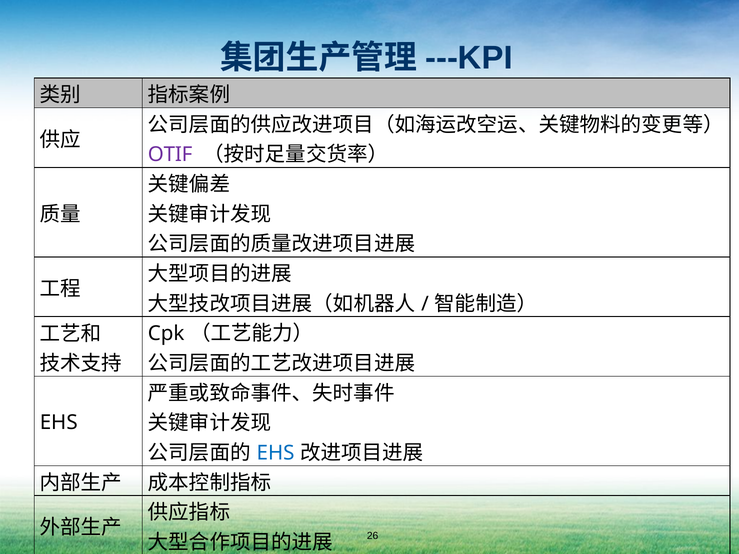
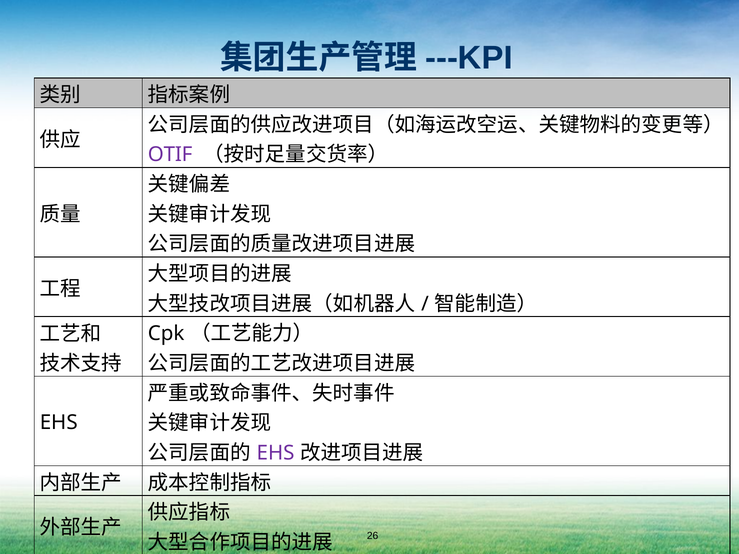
EHS colour: blue -> purple (276, 453)
